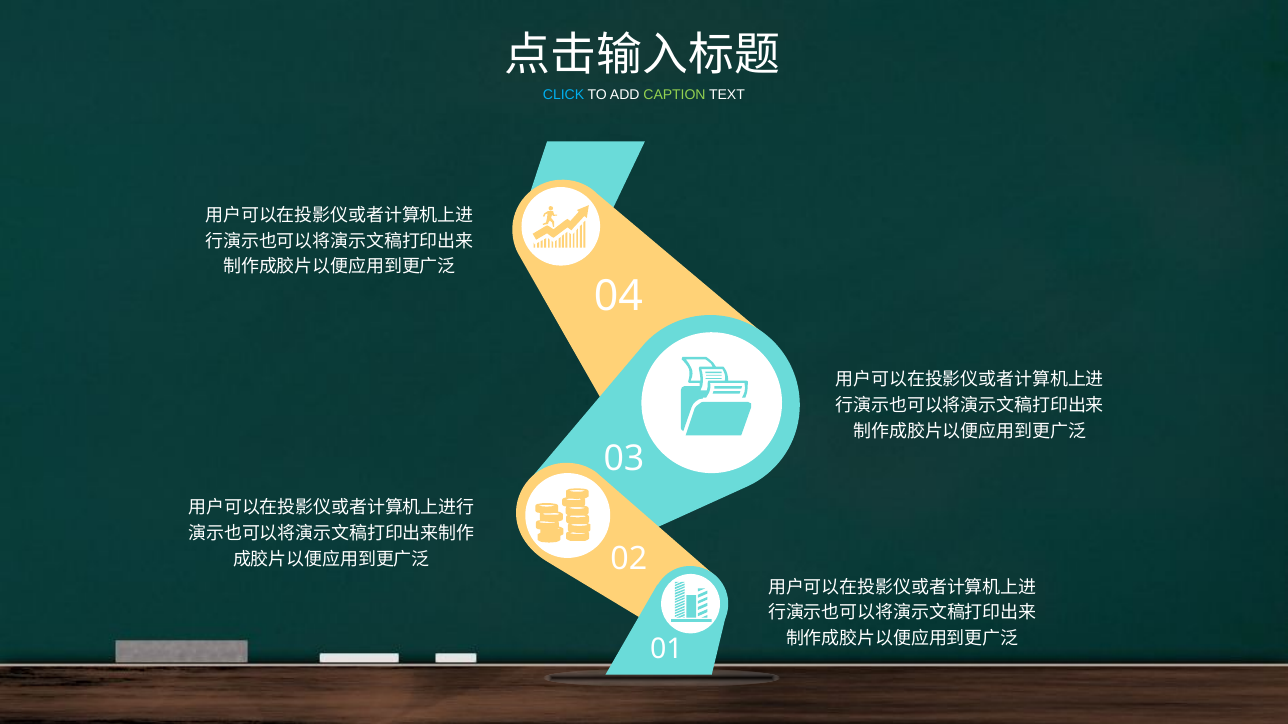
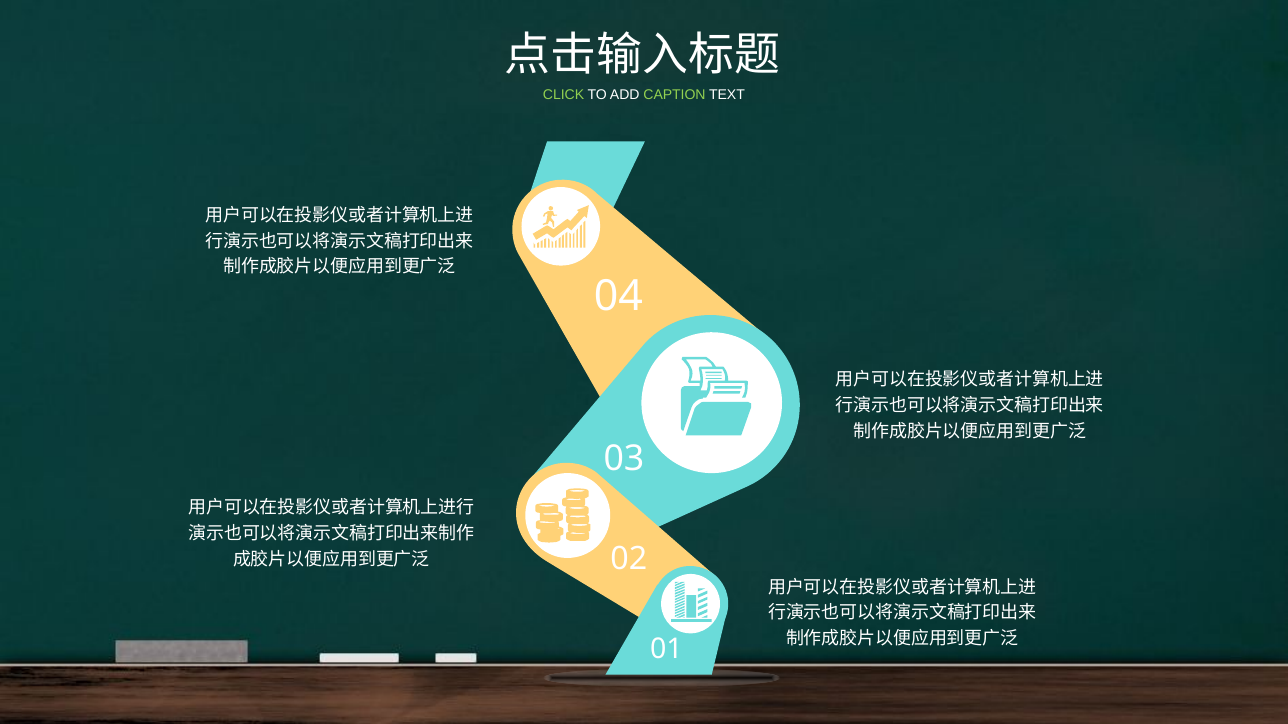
CLICK colour: light blue -> light green (564, 95)
